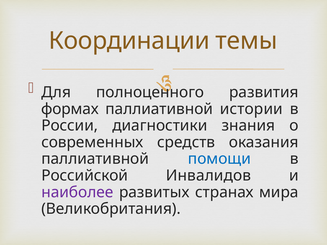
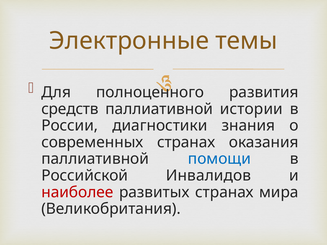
Координации: Координации -> Электронные (129, 41)
формах: формах -> средств (70, 109)
современных средств: средств -> странах (186, 142)
наиболее colour: purple -> red (77, 192)
